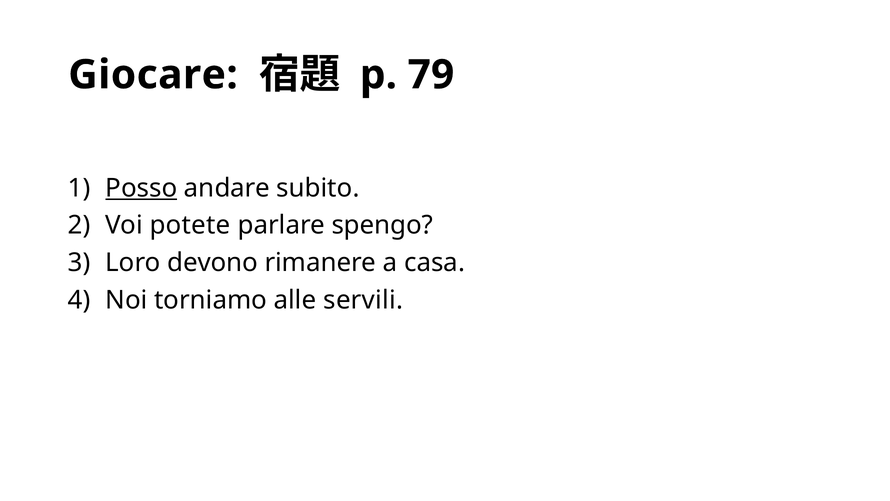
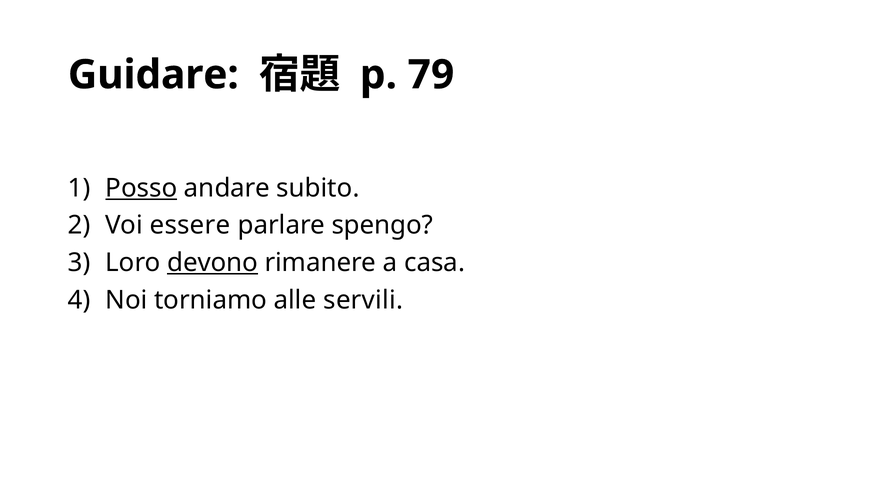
Giocare: Giocare -> Guidare (153, 75)
potete: potete -> essere (190, 225)
devono underline: none -> present (213, 262)
